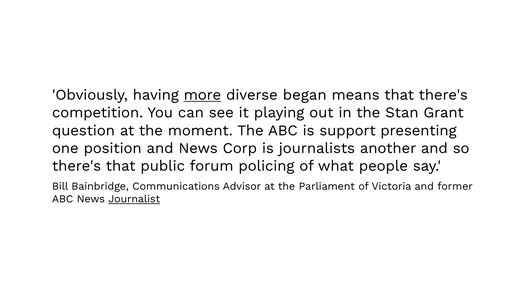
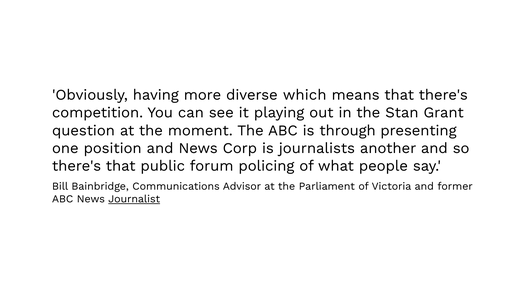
more underline: present -> none (203, 95)
began: began -> which (305, 95)
support: support -> through (348, 130)
